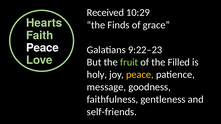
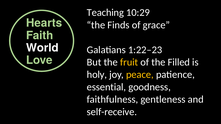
Received: Received -> Teaching (105, 13)
Peace: Peace -> World (42, 48)
9:22–23: 9:22–23 -> 1:22–23 (145, 50)
fruit colour: light green -> yellow (129, 62)
message: message -> essential (106, 87)
self-friends: self-friends -> self-receive (112, 112)
